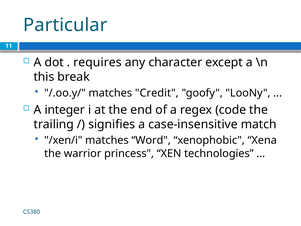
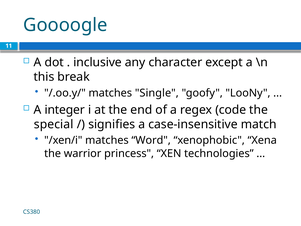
Particular: Particular -> Goooogle (65, 25)
requires: requires -> inclusive (98, 62)
Credit: Credit -> Single (157, 93)
trailing: trailing -> special (54, 124)
